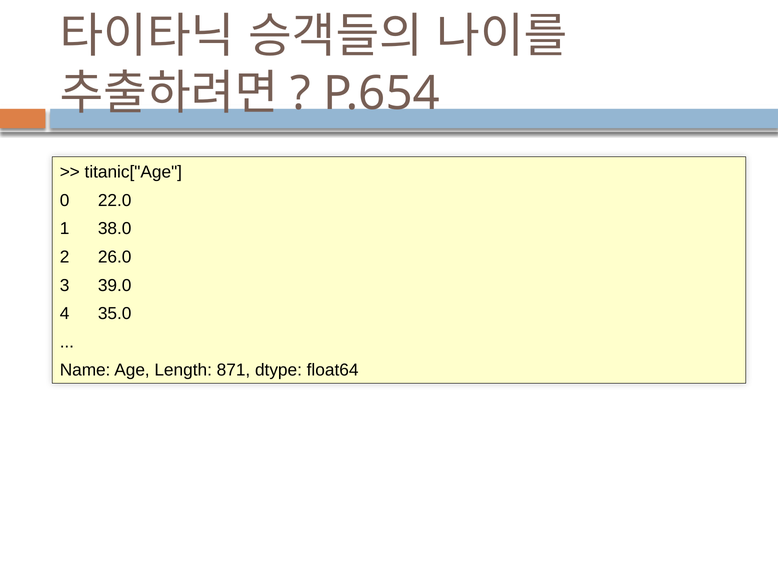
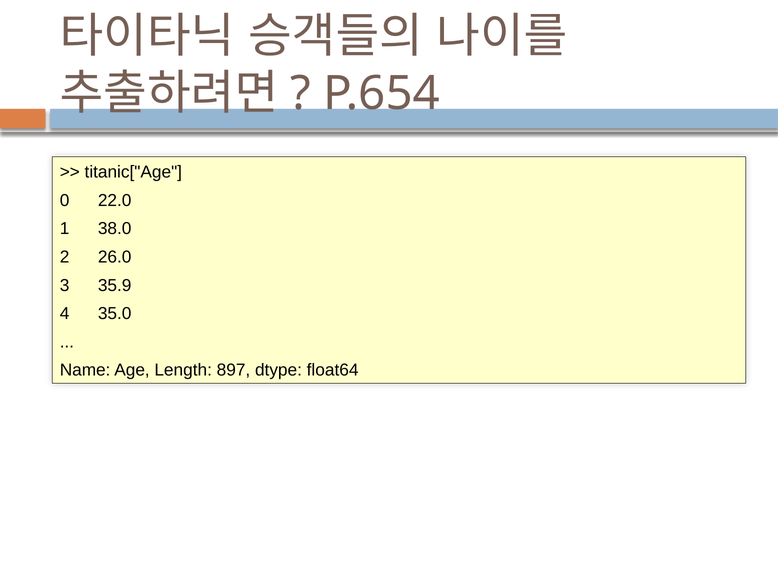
39.0: 39.0 -> 35.9 (115, 286)
871: 871 -> 897 (233, 370)
